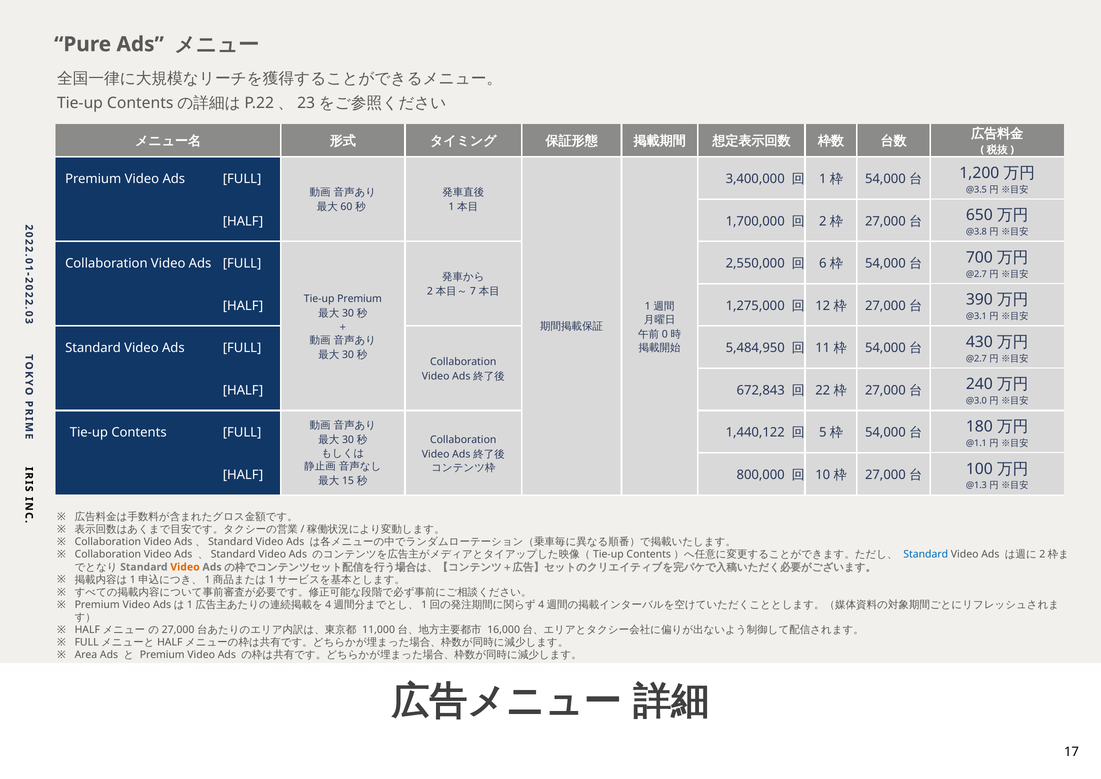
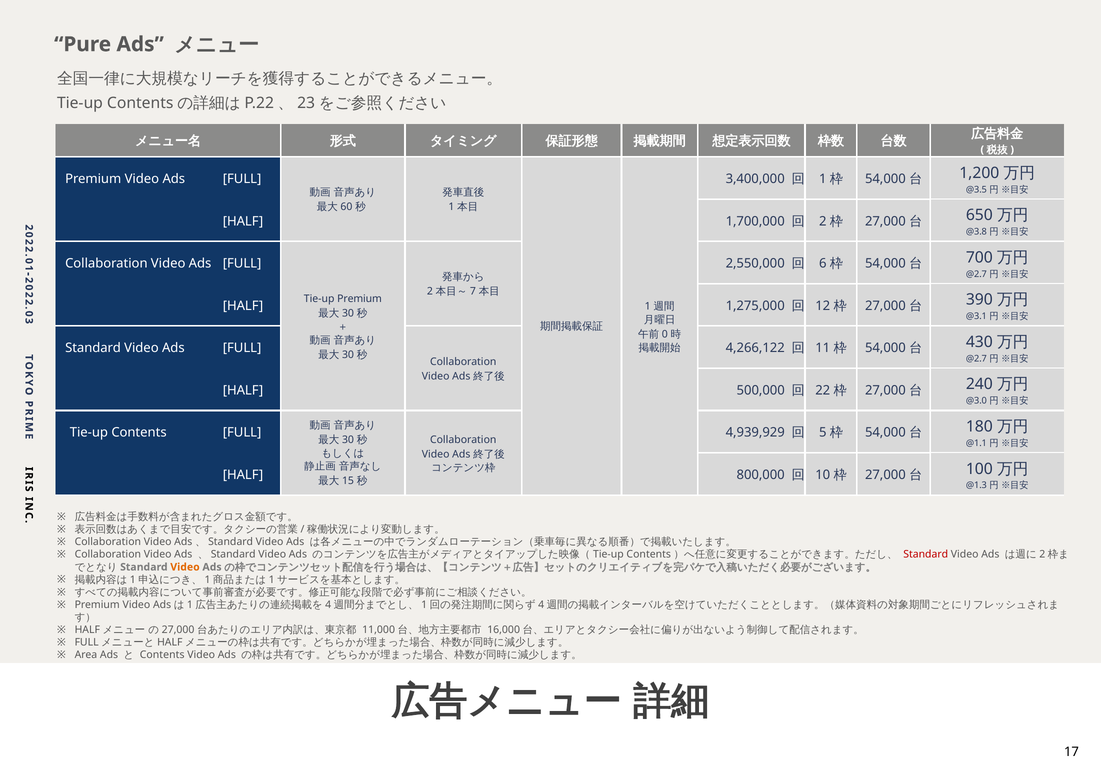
5,484,950: 5,484,950 -> 4,266,122 (755, 348)
672,843: 672,843 -> 500,000 (761, 390)
1,440,122: 1,440,122 -> 4,939,929 (755, 432)
Standard colour: blue -> red (926, 554)
Premium: Premium -> Contents (162, 654)
